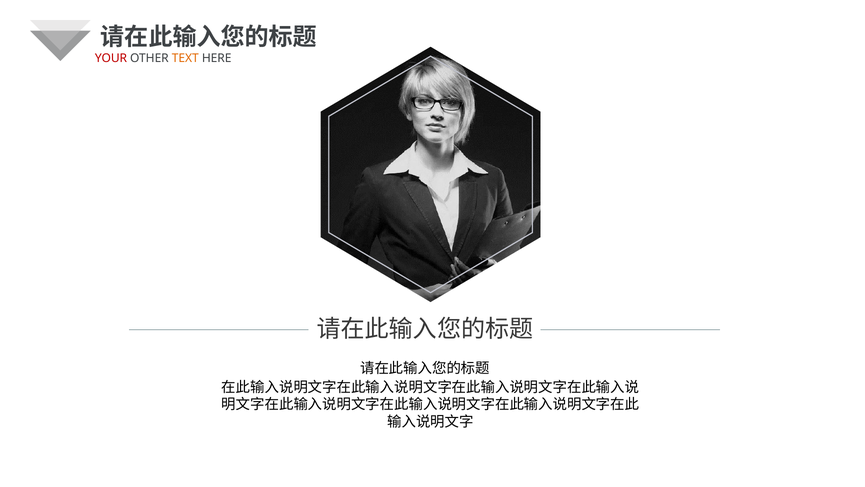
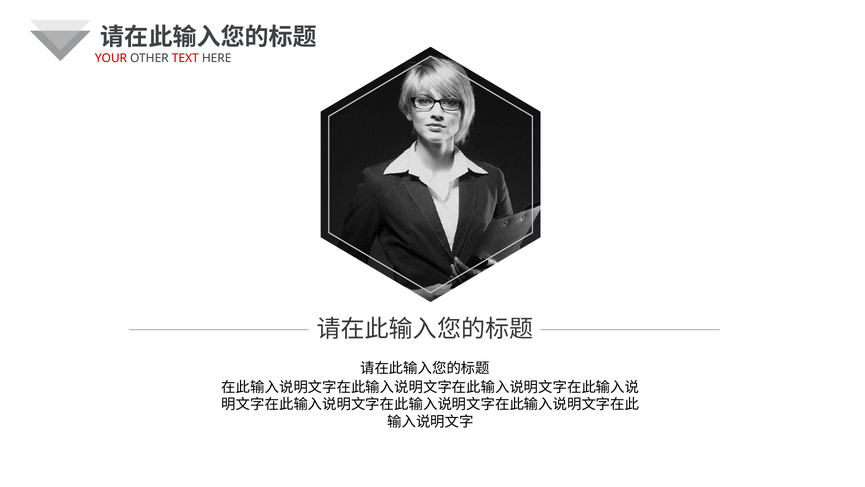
TEXT colour: orange -> red (185, 58)
